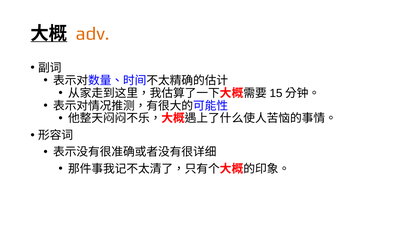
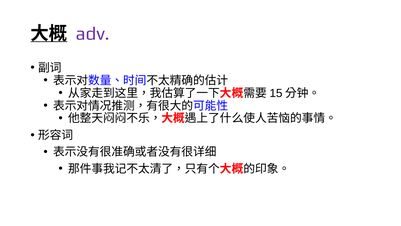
adv colour: orange -> purple (93, 34)
